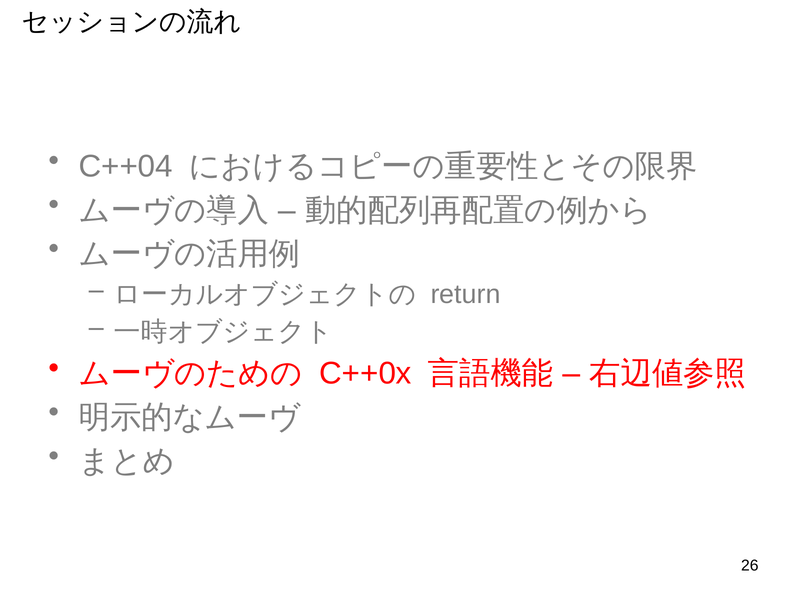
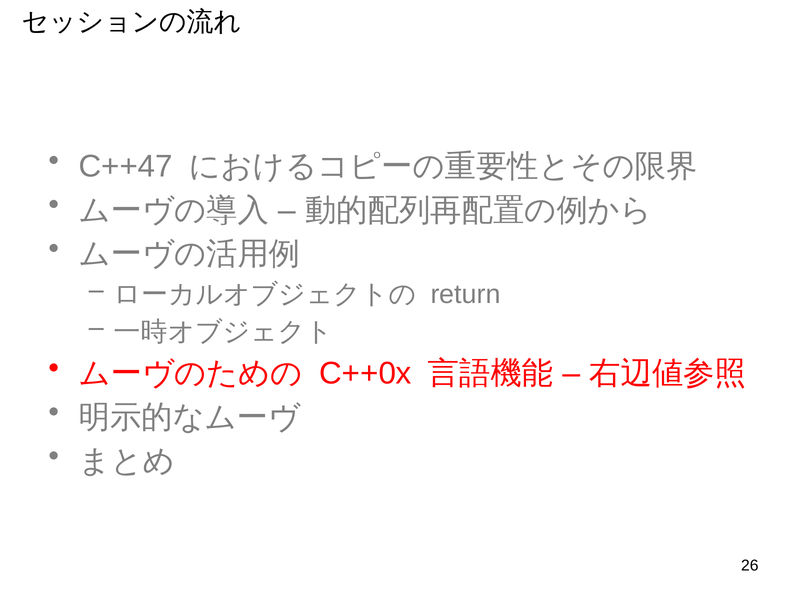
C++04: C++04 -> C++47 (126, 166)
